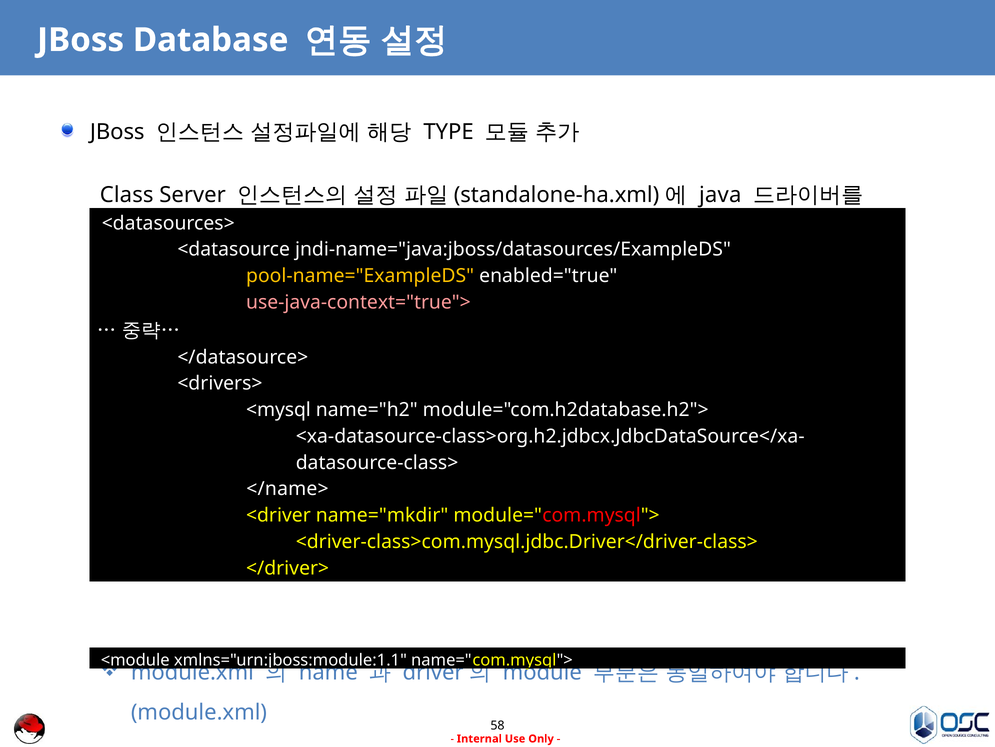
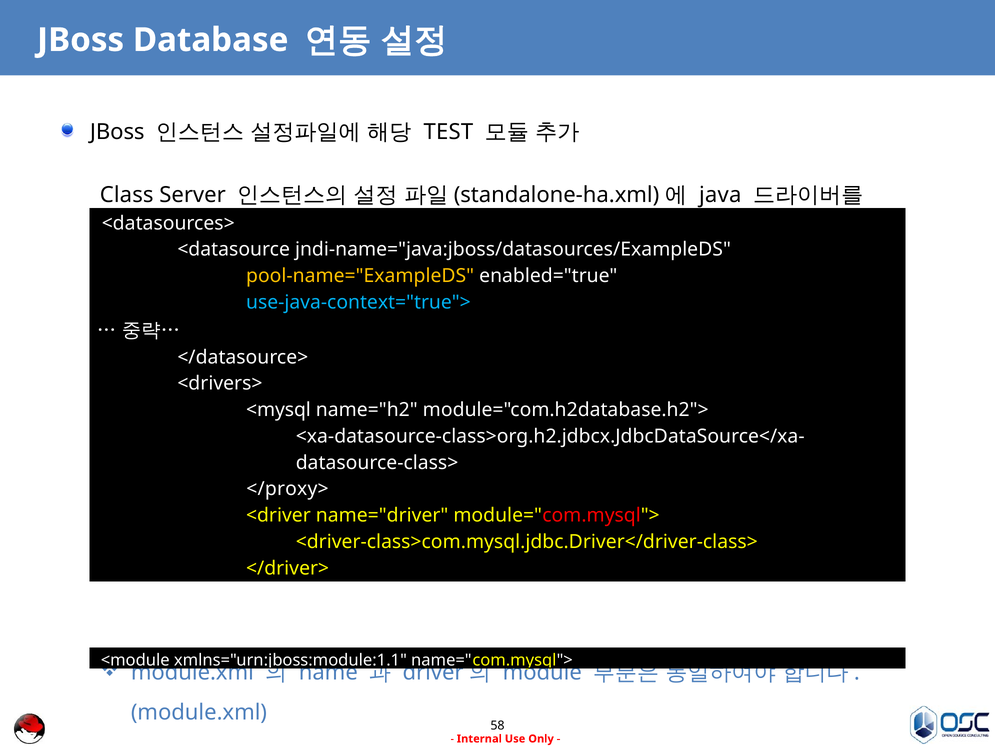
TYPE: TYPE -> TEST (448, 132)
use-java-context="true"> colour: pink -> light blue (358, 302)
</name>: </name> -> </proxy> (287, 489)
name="mkdir: name="mkdir -> name="driver (382, 515)
